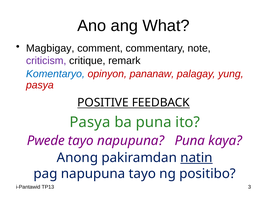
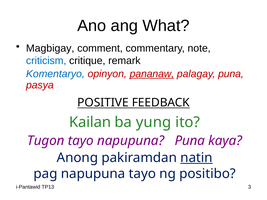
criticism colour: purple -> blue (46, 61)
pananaw underline: none -> present (152, 74)
palagay yung: yung -> puna (231, 74)
Pasya: Pasya -> Kailan (90, 122)
ba puna: puna -> yung (154, 122)
Pwede: Pwede -> Tugon (46, 141)
